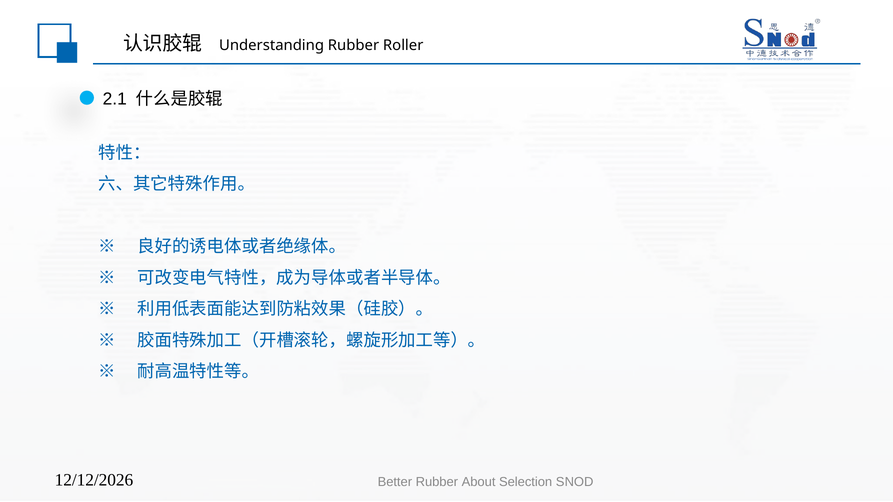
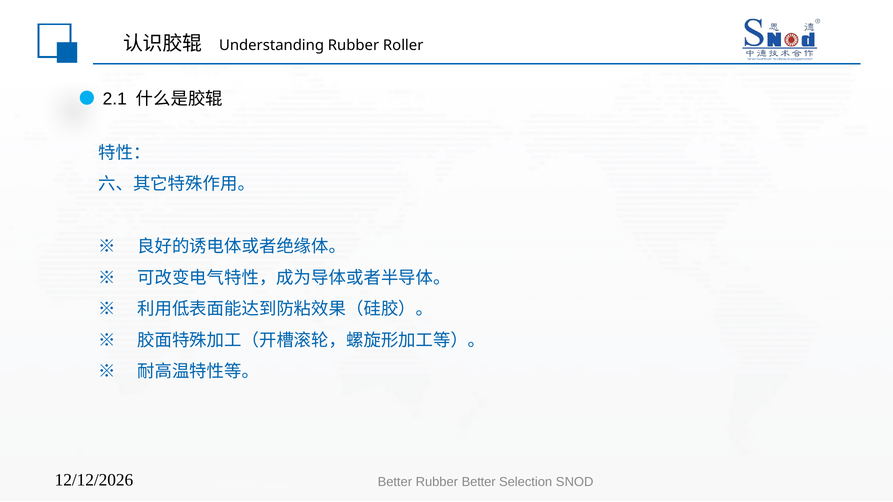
Rubber About: About -> Better (479, 482)
